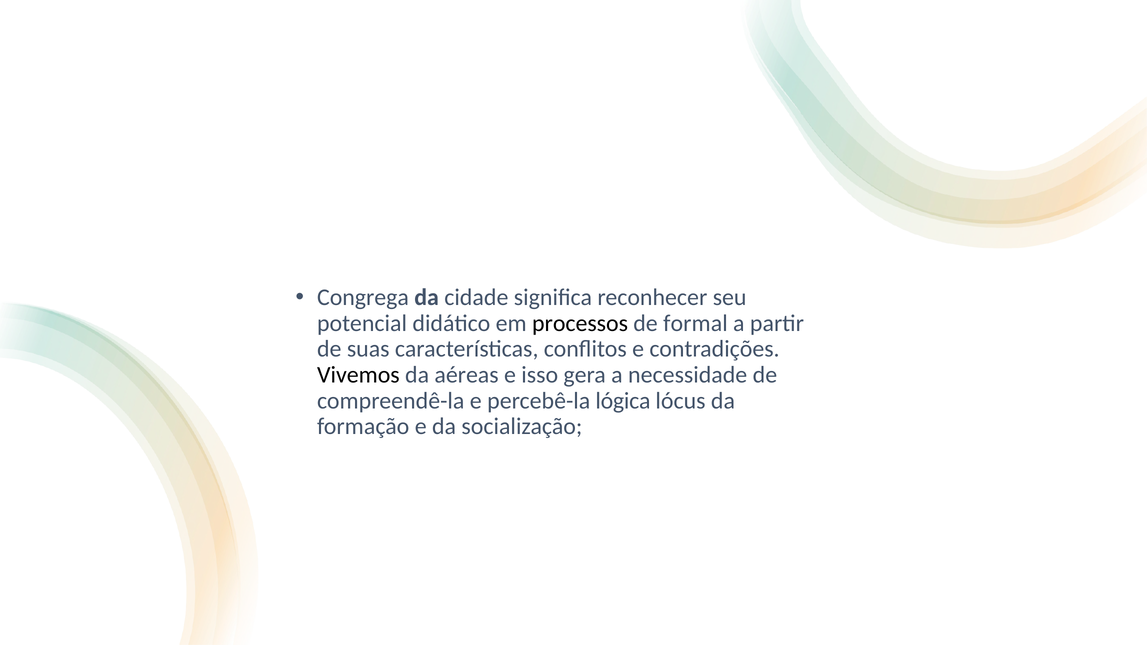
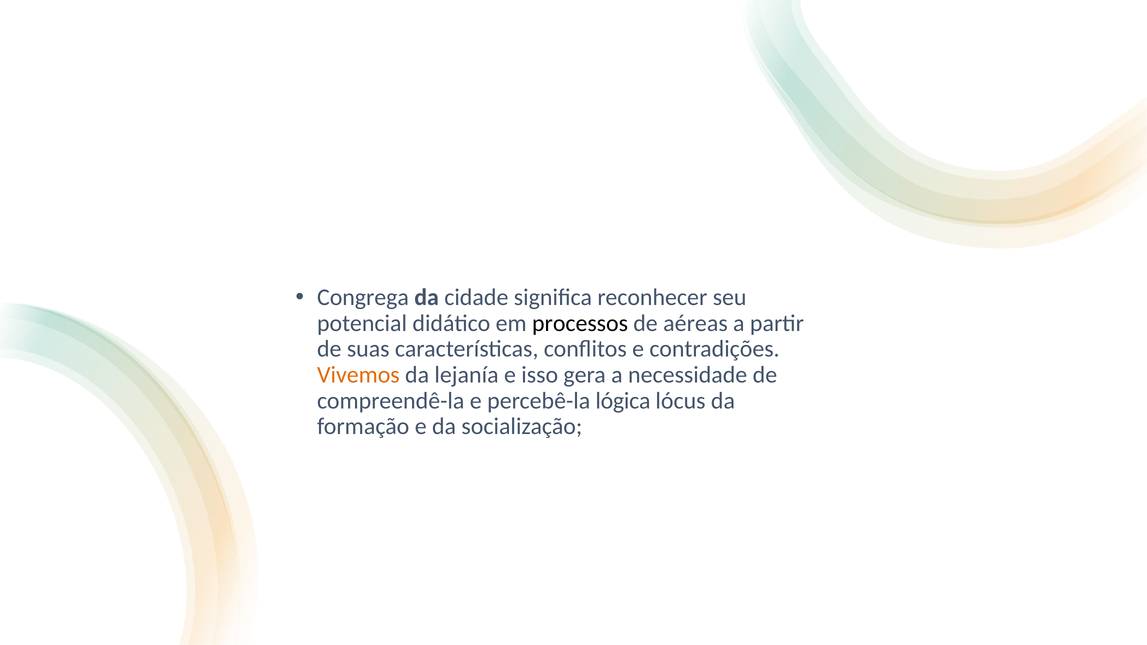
formal: formal -> aéreas (695, 323)
Vivemos colour: black -> orange (358, 375)
aéreas: aéreas -> lejanía (467, 375)
